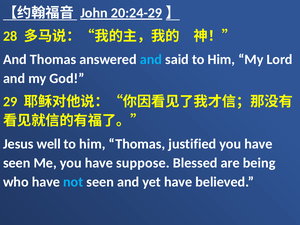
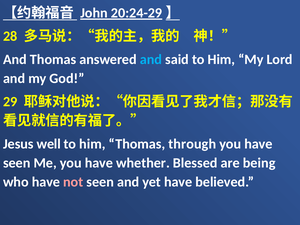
justified: justified -> through (192, 144)
suppose: suppose -> whether (143, 163)
not colour: light blue -> pink (73, 182)
